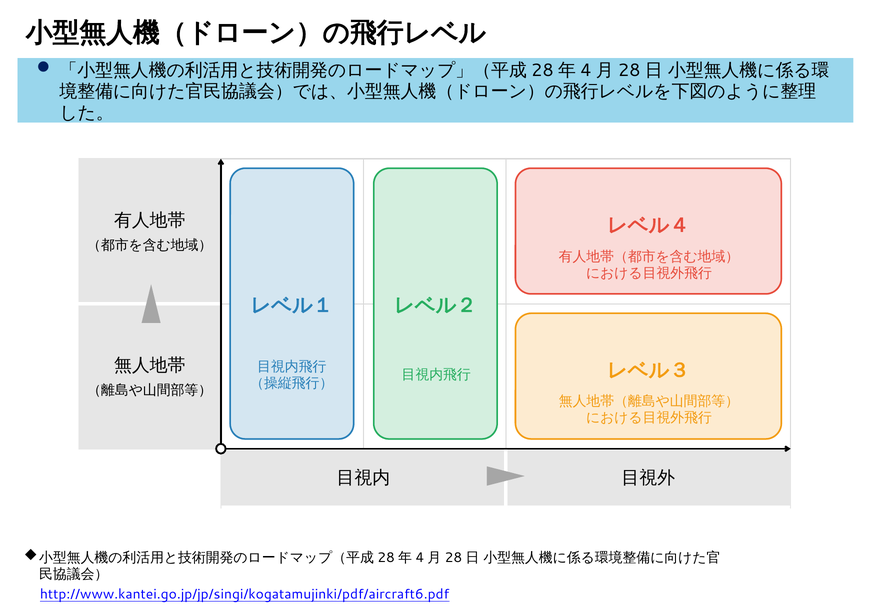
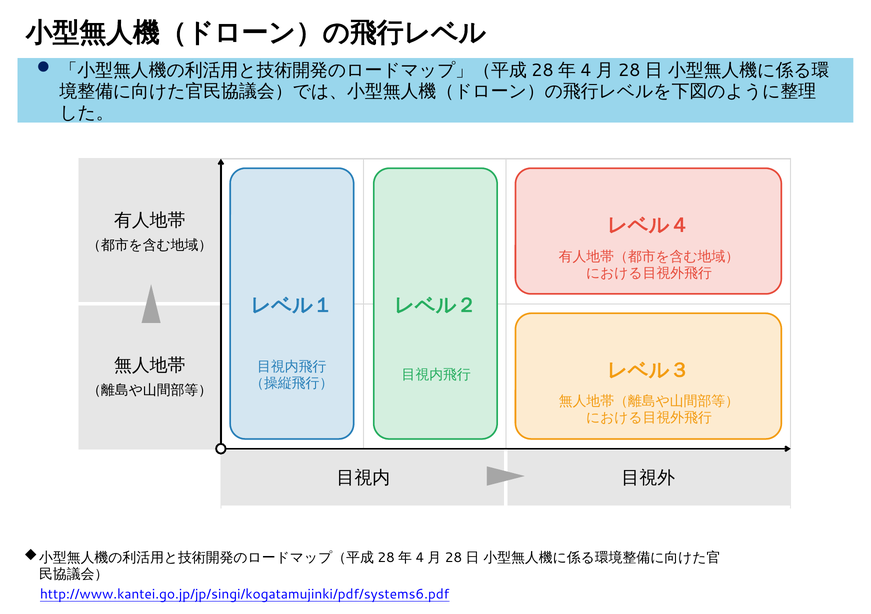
http://www.kantei.go.jp/jp/singi/kogatamujinki/pdf/aircraft6.pdf: http://www.kantei.go.jp/jp/singi/kogatamujinki/pdf/aircraft6.pdf -> http://www.kantei.go.jp/jp/singi/kogatamujinki/pdf/systems6.pdf (245, 595)
